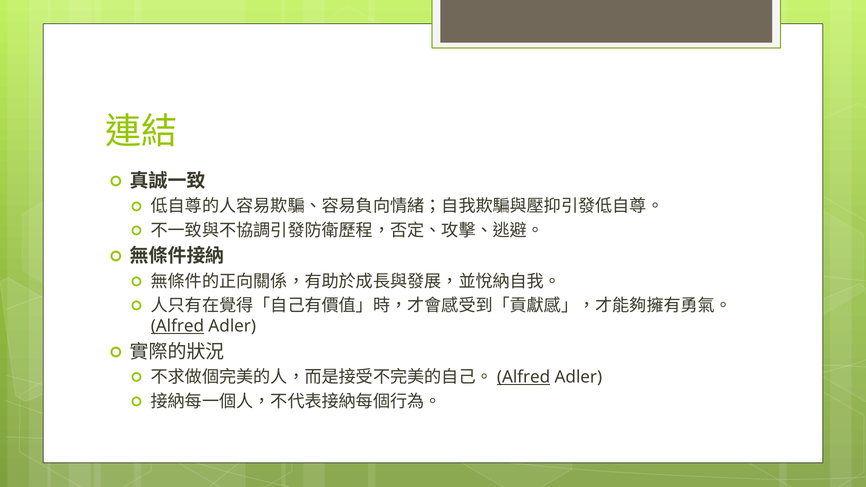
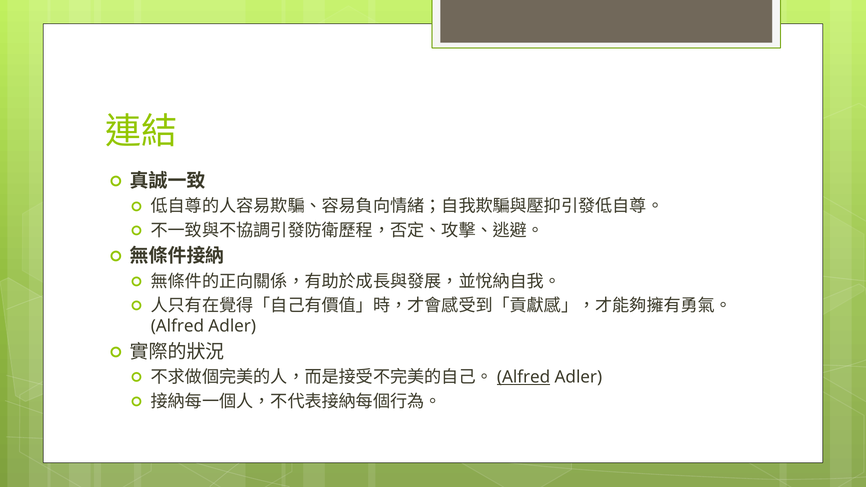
Alfred underline: present -> none (177, 326)
